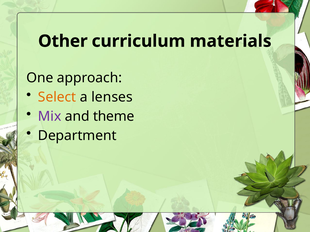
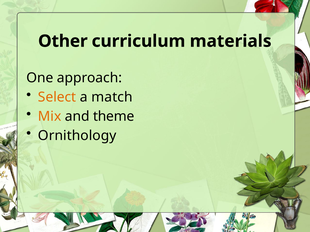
lenses: lenses -> match (112, 97)
Mix colour: purple -> orange (50, 117)
Department: Department -> Ornithology (77, 136)
